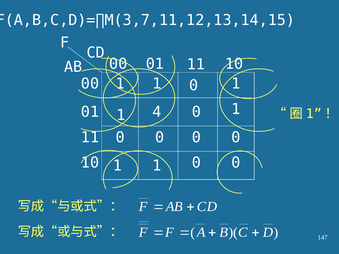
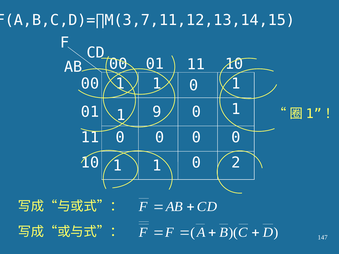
4: 4 -> 9 (157, 112)
1 0: 0 -> 2 (236, 163)
